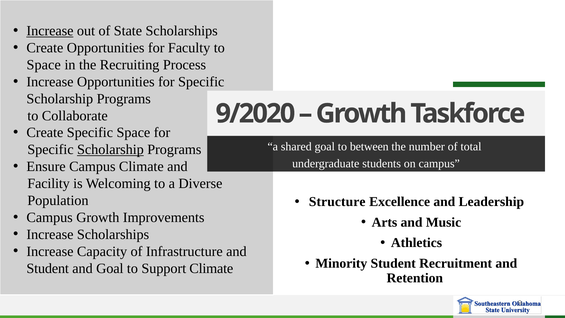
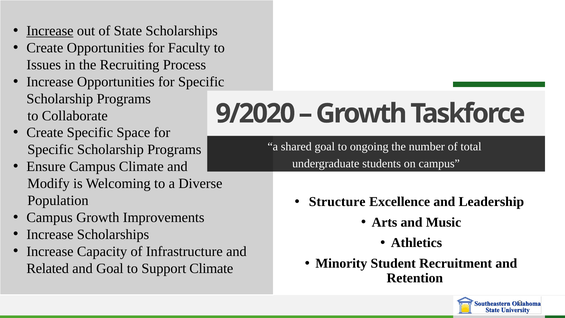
Space: Space -> Issues (44, 65)
between: between -> ongoing (369, 147)
Scholarship underline: present -> none (110, 150)
Facility: Facility -> Modify (49, 183)
Student: Student -> Related (48, 268)
